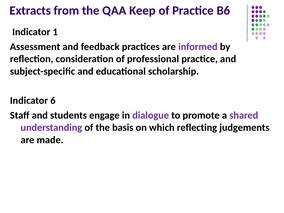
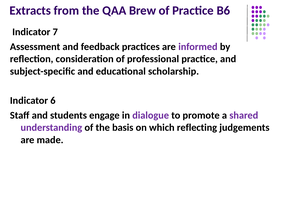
Keep: Keep -> Brew (143, 11)
1: 1 -> 7 (55, 32)
